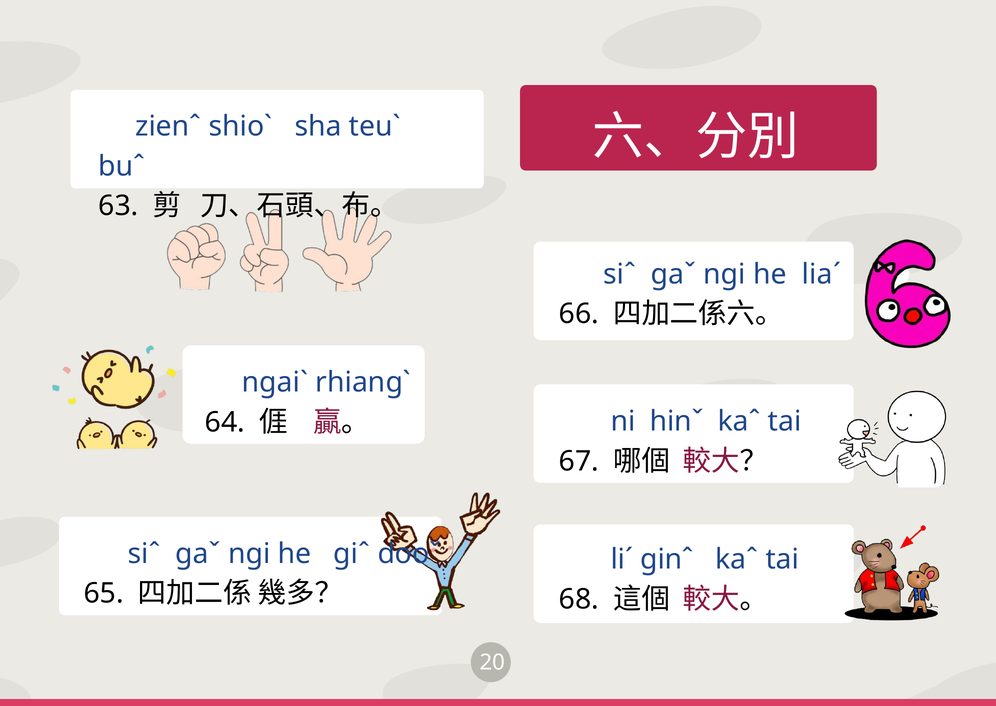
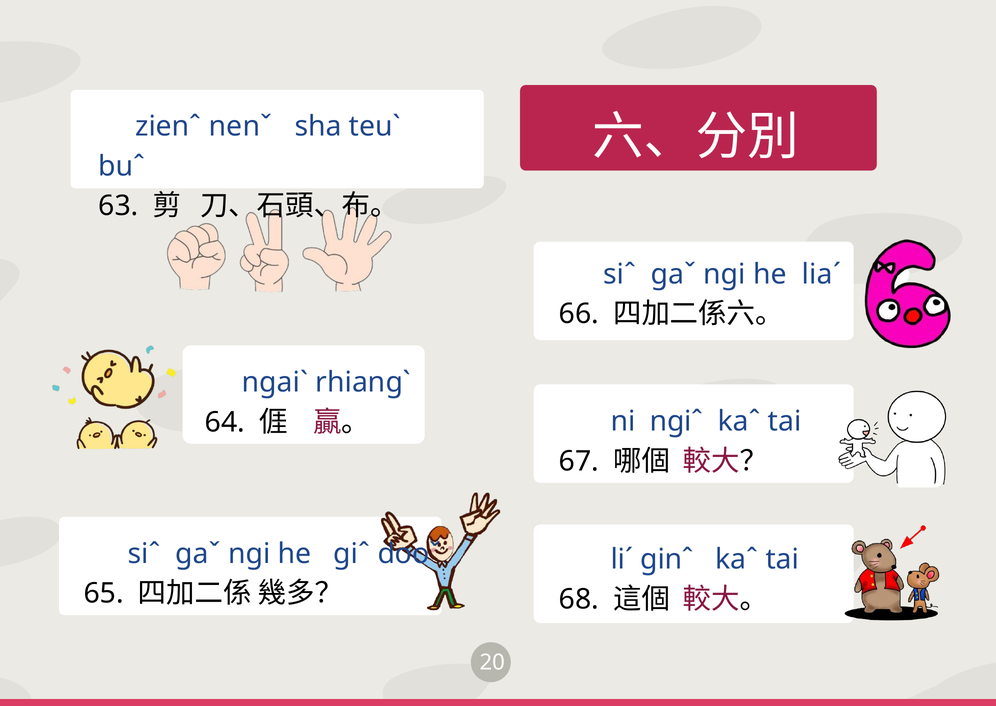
shioˋ: shioˋ -> nenˇ (240, 126)
hinˇ: hinˇ -> ngiˆ (677, 421)
